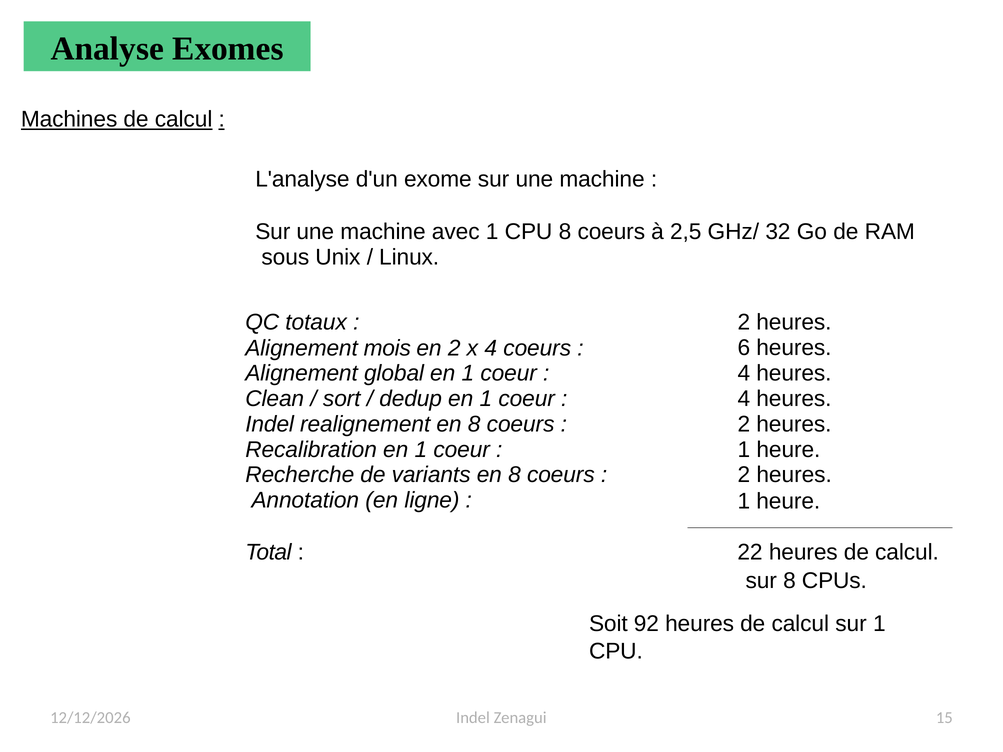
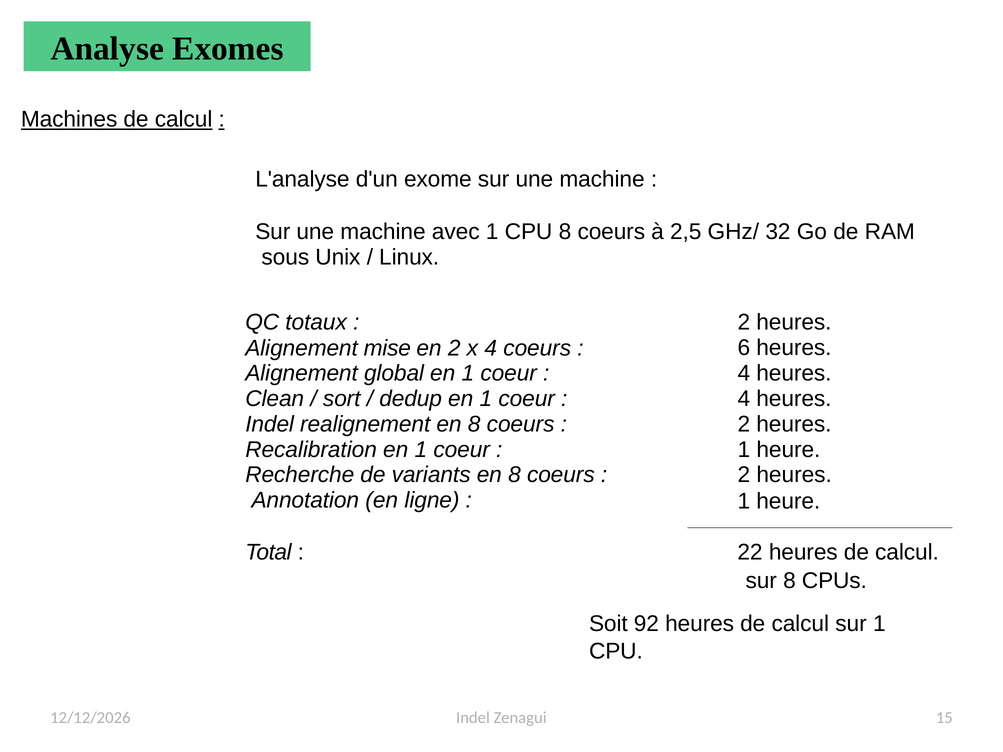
mois: mois -> mise (387, 348)
